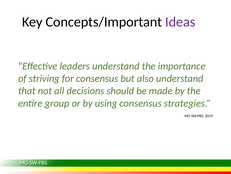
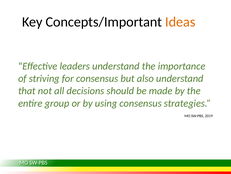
Ideas colour: purple -> orange (180, 22)
